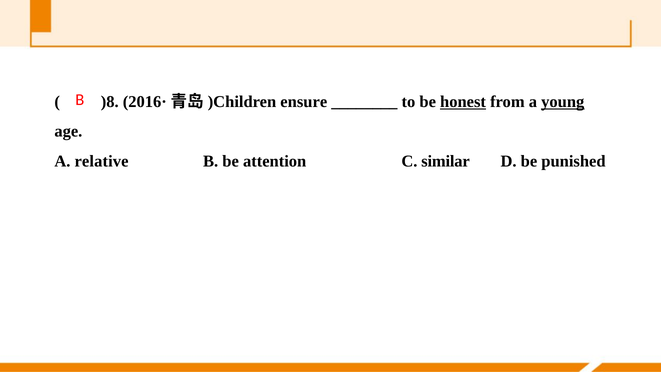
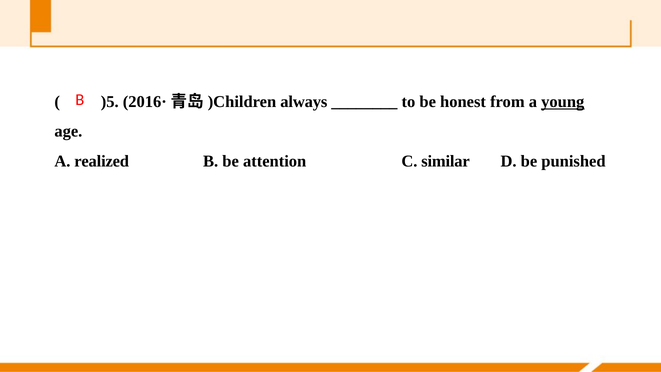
)8: )8 -> )5 (110, 102)
ensure: ensure -> always (304, 102)
honest underline: present -> none (463, 102)
relative: relative -> realized (102, 161)
